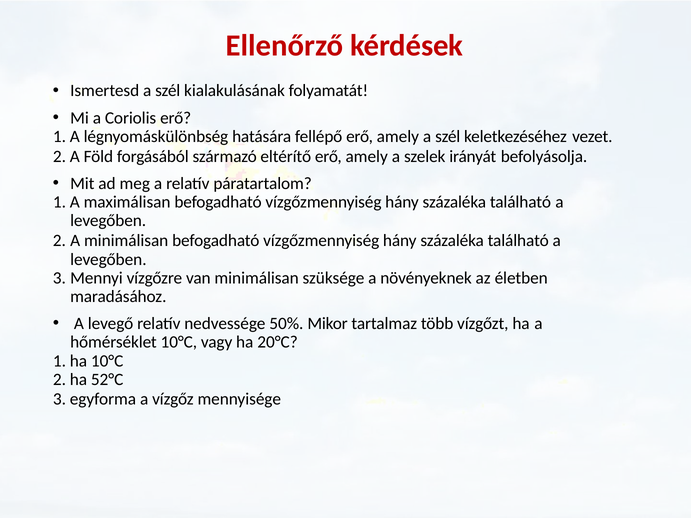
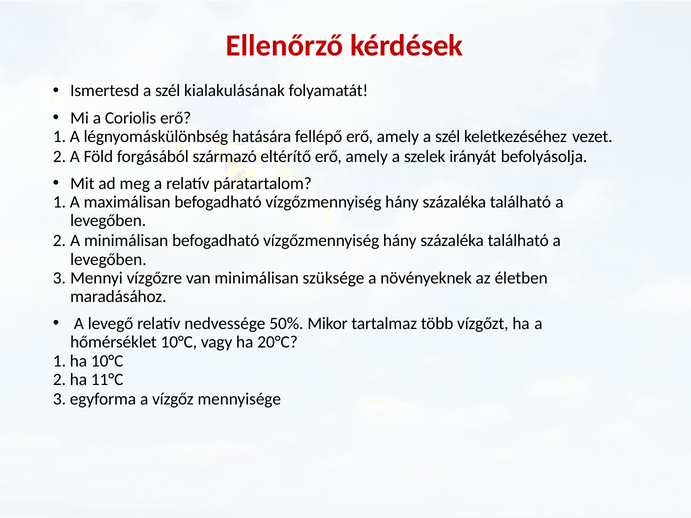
52°C: 52°C -> 11°C (107, 380)
